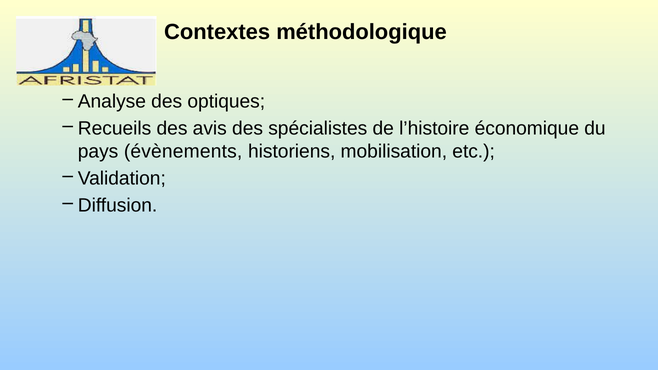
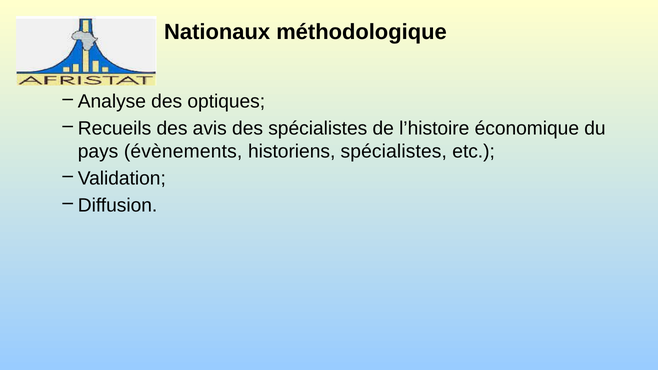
Contextes: Contextes -> Nationaux (217, 32)
historiens mobilisation: mobilisation -> spécialistes (394, 152)
